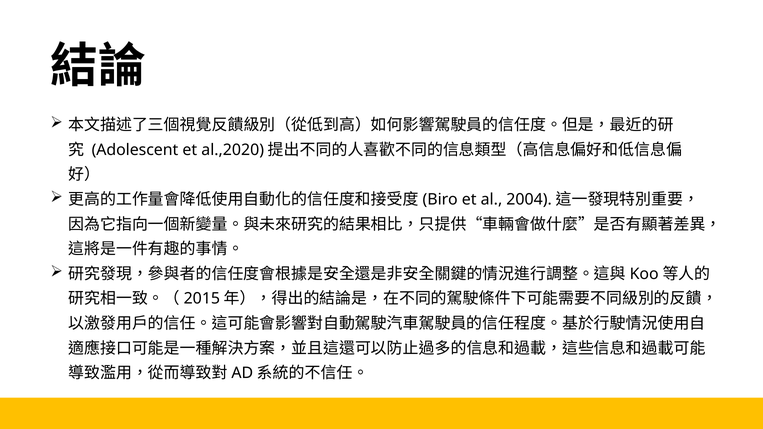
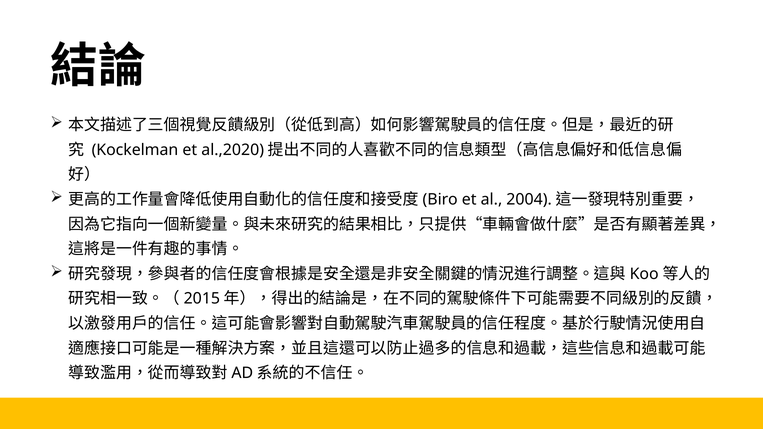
Adolescent: Adolescent -> Kockelman (135, 150)
